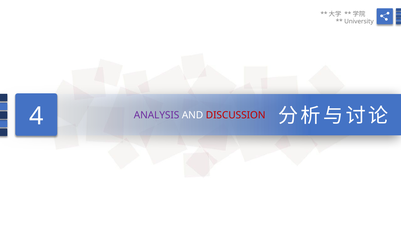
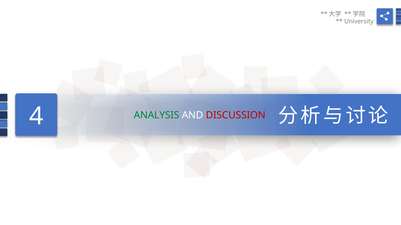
ANALYSIS colour: purple -> green (157, 116)
